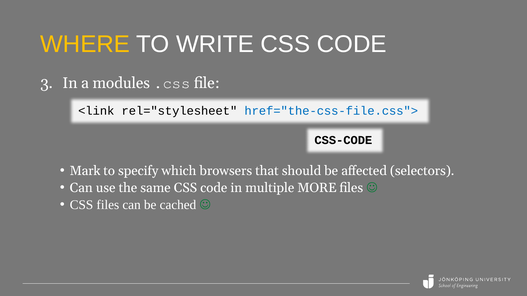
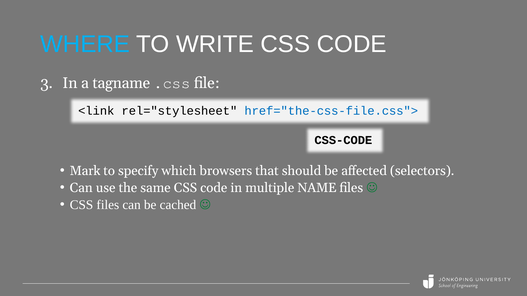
WHERE colour: yellow -> light blue (85, 44)
modules: modules -> tagname (121, 83)
MORE: MORE -> NAME (317, 188)
